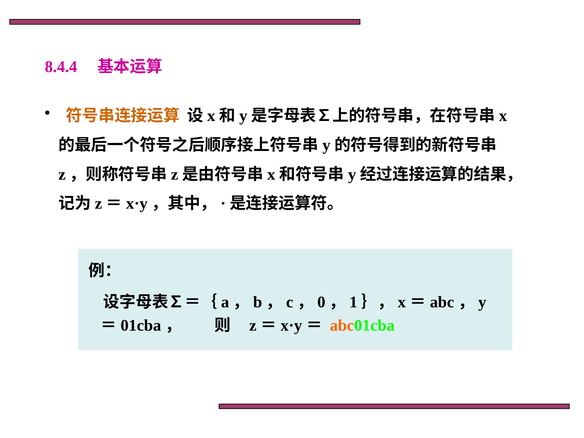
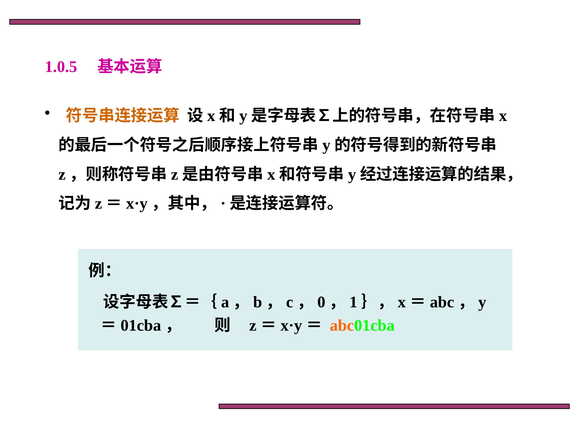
8.4.4: 8.4.4 -> 1.0.5 (61, 67)
